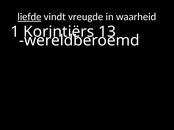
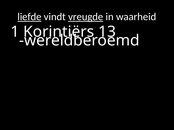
vreugde underline: none -> present (86, 17)
